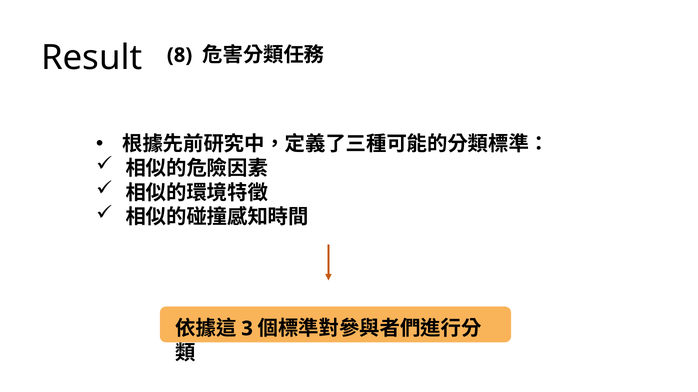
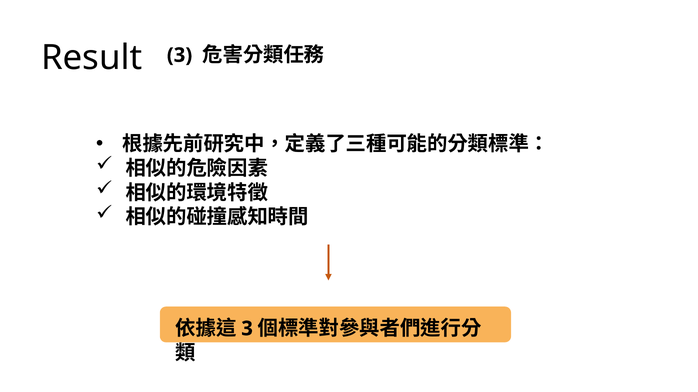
Result 8: 8 -> 3 (180, 55)
